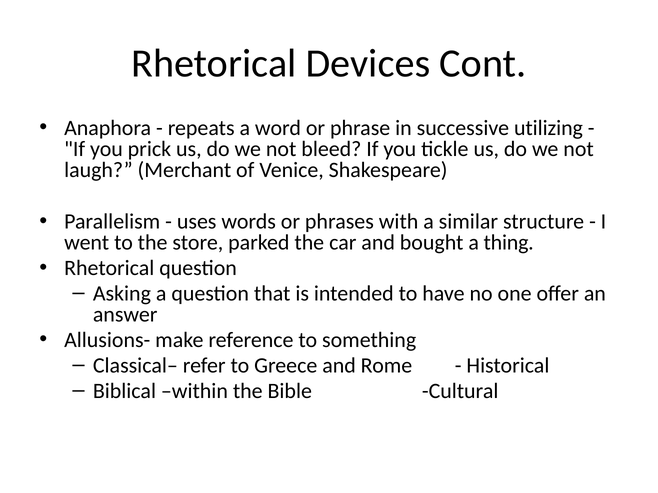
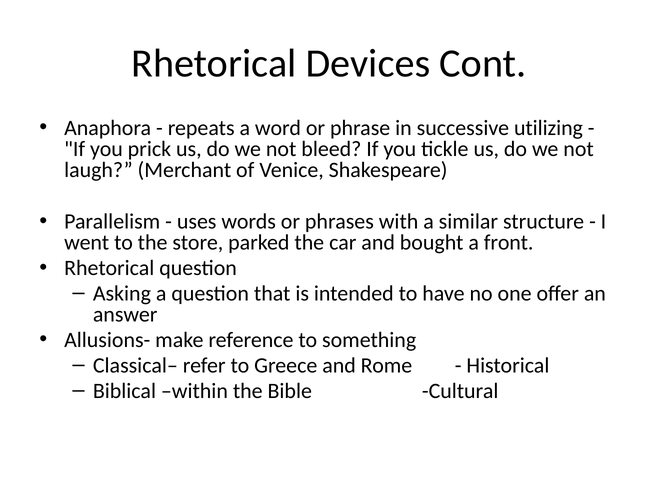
thing: thing -> front (509, 243)
